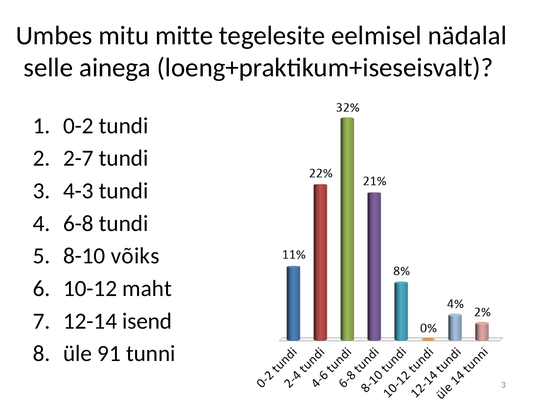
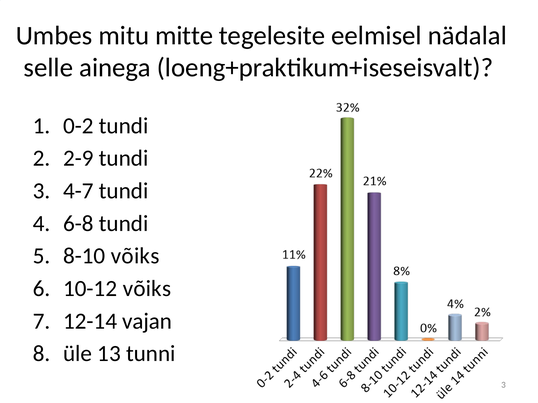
2-7: 2-7 -> 2-9 (78, 158)
4-3: 4-3 -> 4-7 (78, 191)
10-12 maht: maht -> võiks (147, 289)
isend: isend -> vajan (147, 321)
91: 91 -> 13 (109, 354)
